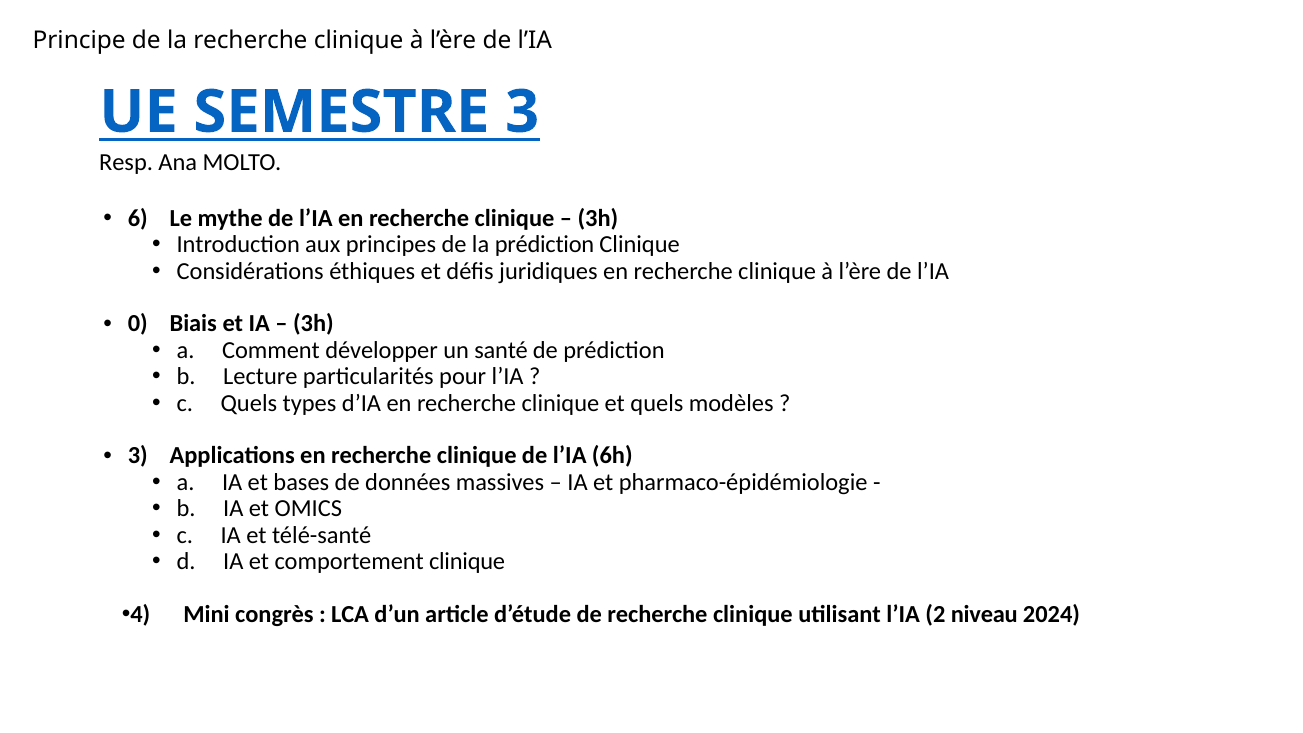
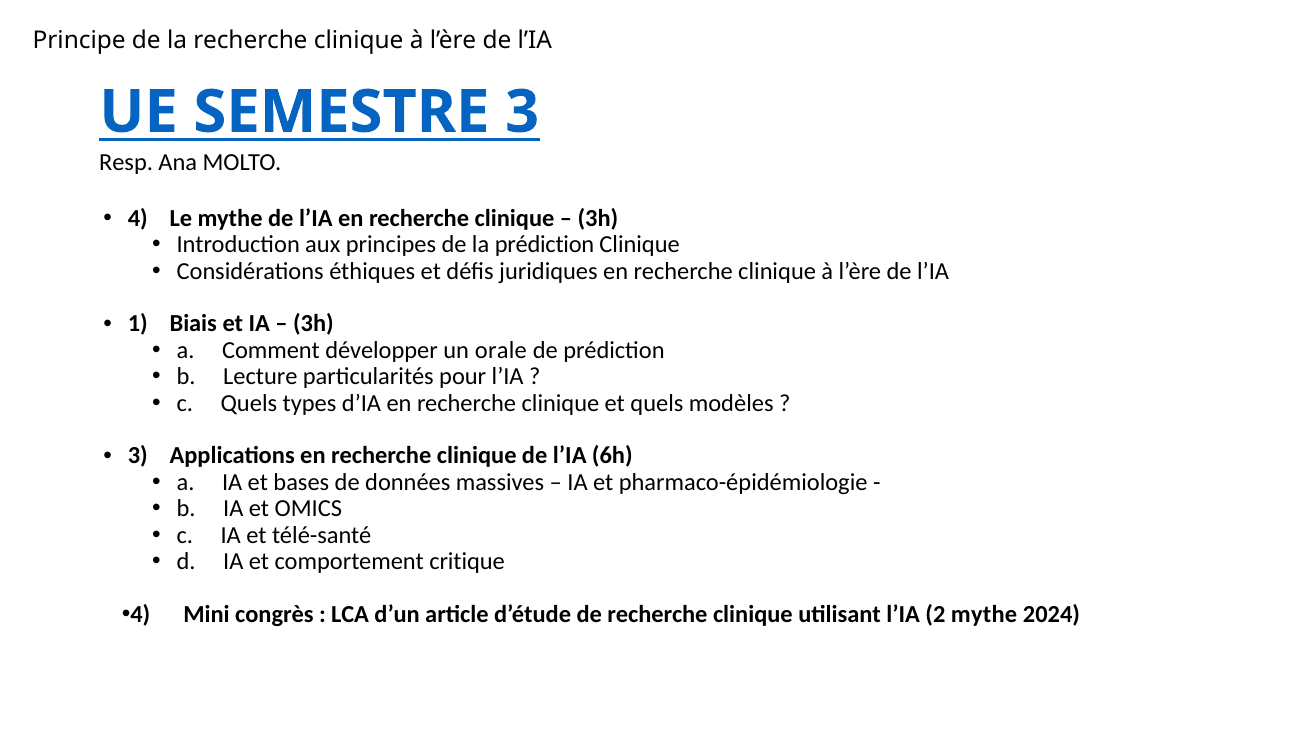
6: 6 -> 4 (138, 218)
0: 0 -> 1 (138, 324)
santé: santé -> orale (501, 350)
comportement clinique: clinique -> critique (467, 561)
2 niveau: niveau -> mythe (984, 614)
